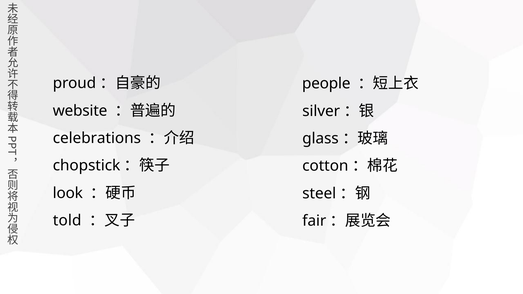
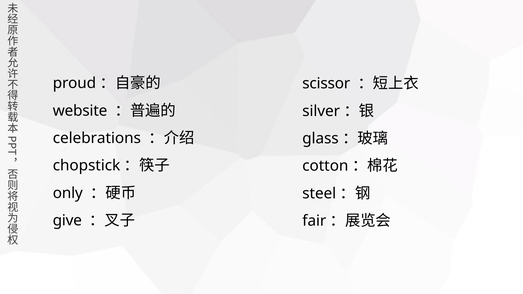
people: people -> scissor (326, 84)
look: look -> only (68, 193)
told: told -> give (67, 221)
